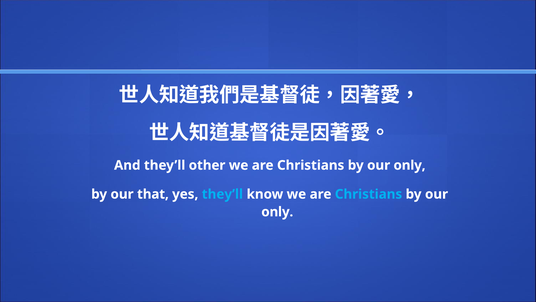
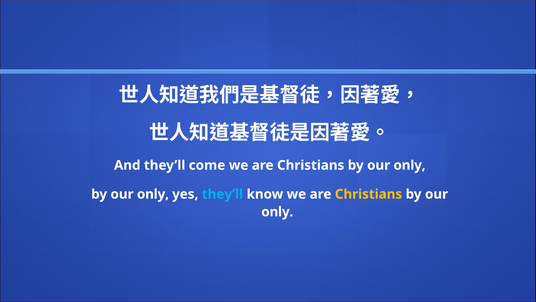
other: other -> come (207, 165)
that: that -> only (153, 194)
Christians colour: light blue -> yellow (369, 194)
